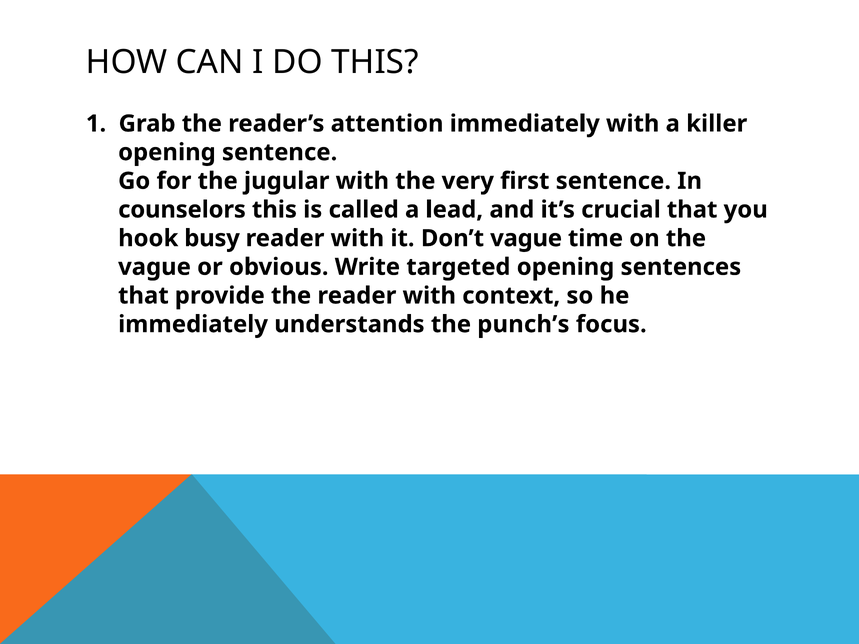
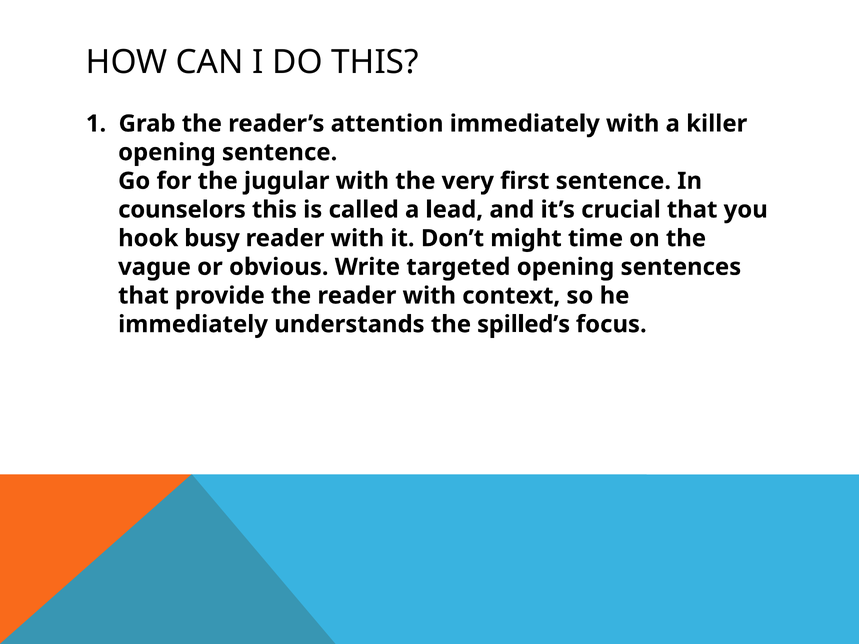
Don’t vague: vague -> might (526, 238)
punch’s: punch’s -> spilled’s (524, 324)
